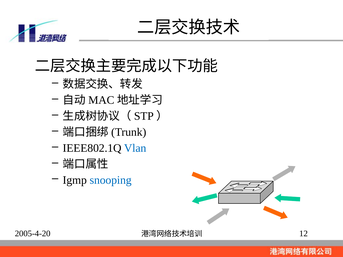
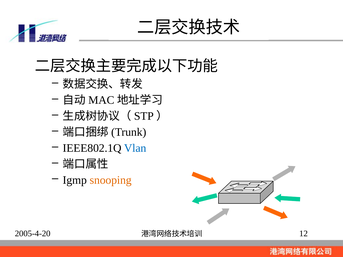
snooping colour: blue -> orange (111, 180)
